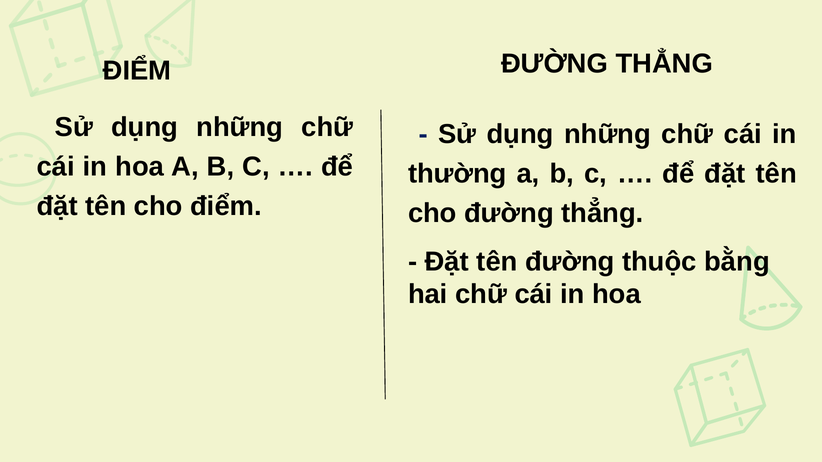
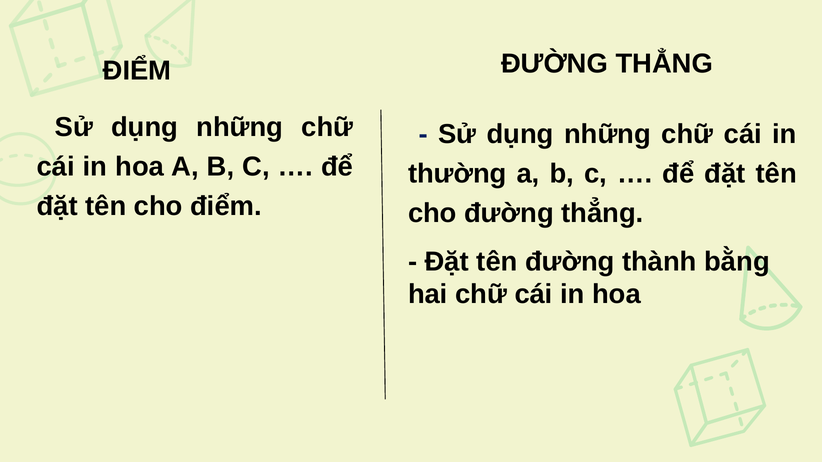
thuộc: thuộc -> thành (659, 262)
